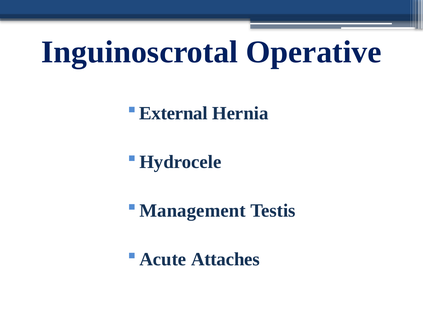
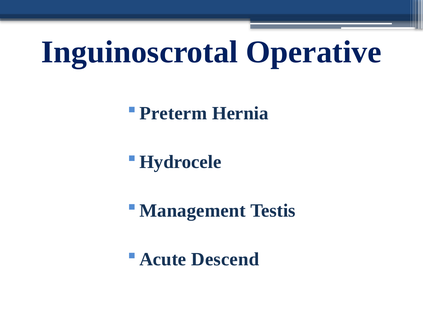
External: External -> Preterm (173, 113)
Attaches: Attaches -> Descend (225, 259)
